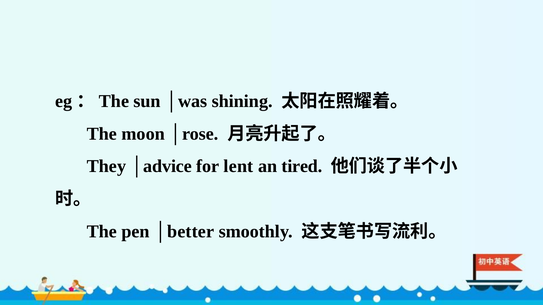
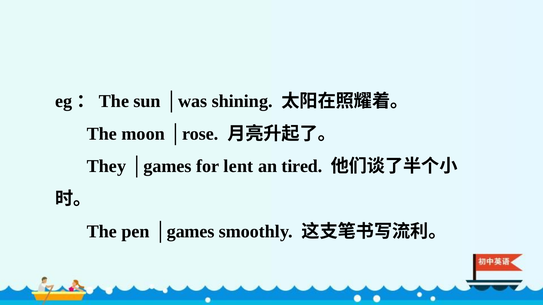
They │advice: │advice -> │games (161, 167)
pen │better: │better -> │games (184, 232)
